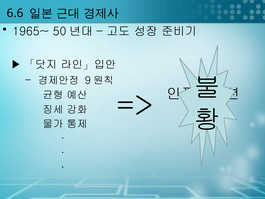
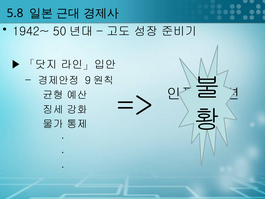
6.6: 6.6 -> 5.8 (15, 13)
1965~: 1965~ -> 1942~ (31, 31)
